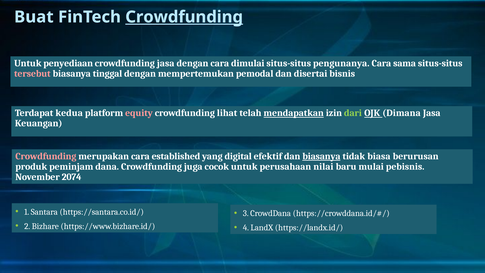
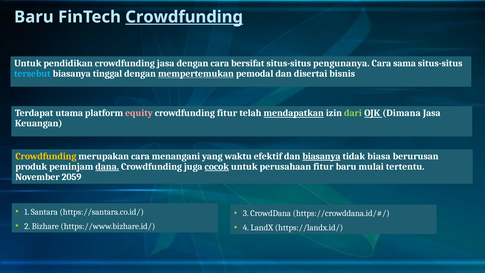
Buat: Buat -> Baru (34, 17)
penyediaan: penyediaan -> pendidikan (68, 63)
dimulai: dimulai -> bersifat (248, 63)
tersebut colour: pink -> light blue (32, 74)
mempertemukan underline: none -> present (196, 74)
kedua: kedua -> utama (69, 113)
crowdfunding lihat: lihat -> fitur (227, 113)
Crowdfunding colour: pink -> yellow (46, 156)
established: established -> menangani (176, 156)
digital: digital -> waktu (238, 156)
dana underline: none -> present (107, 167)
cocok underline: none -> present (217, 167)
perusahaan nilai: nilai -> fitur (323, 167)
pebisnis: pebisnis -> tertentu (405, 167)
2074: 2074 -> 2059 (72, 177)
